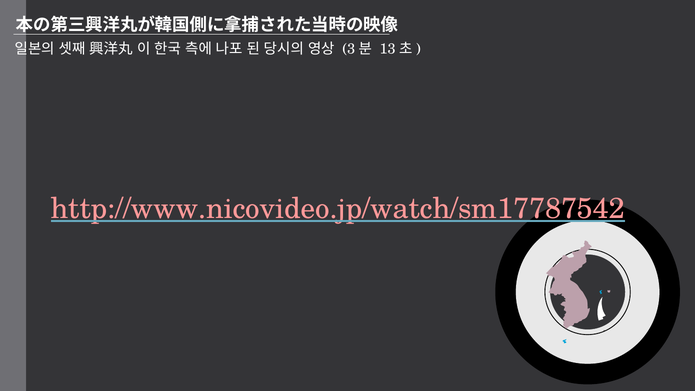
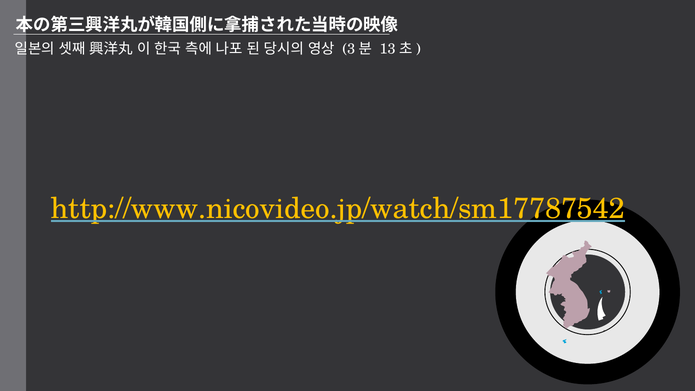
http://www.nicovideo.jp/watch/sm17787542 colour: pink -> yellow (338, 208)
